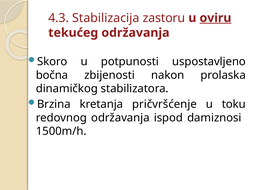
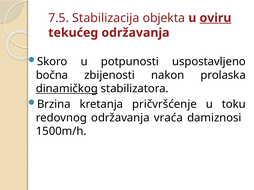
4.3: 4.3 -> 7.5 (59, 18)
zastoru: zastoru -> objekta (164, 18)
dinamičkog underline: none -> present (67, 89)
ispod: ispod -> vraća (168, 118)
